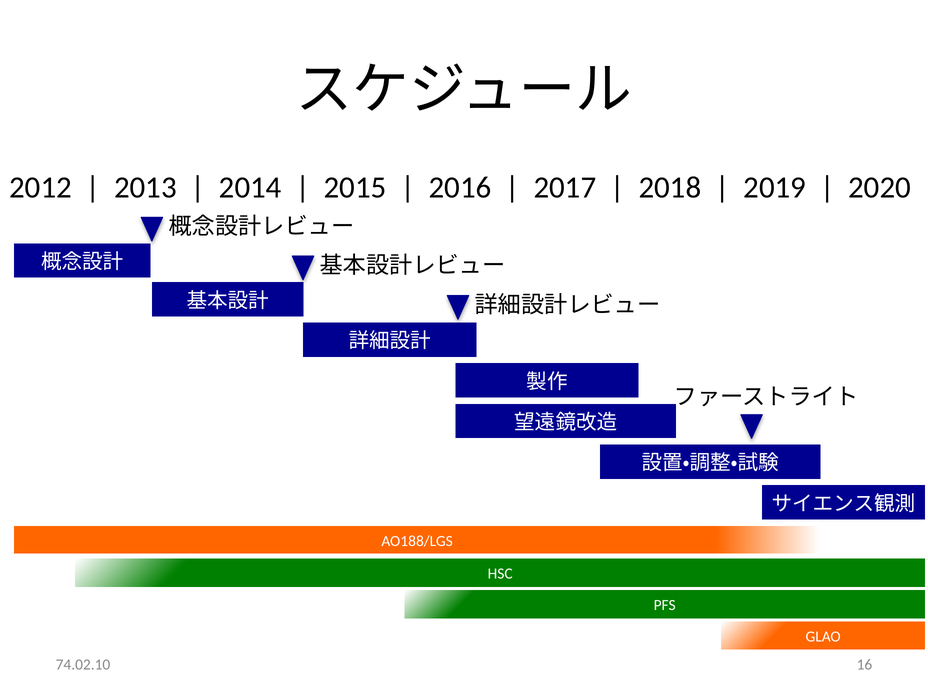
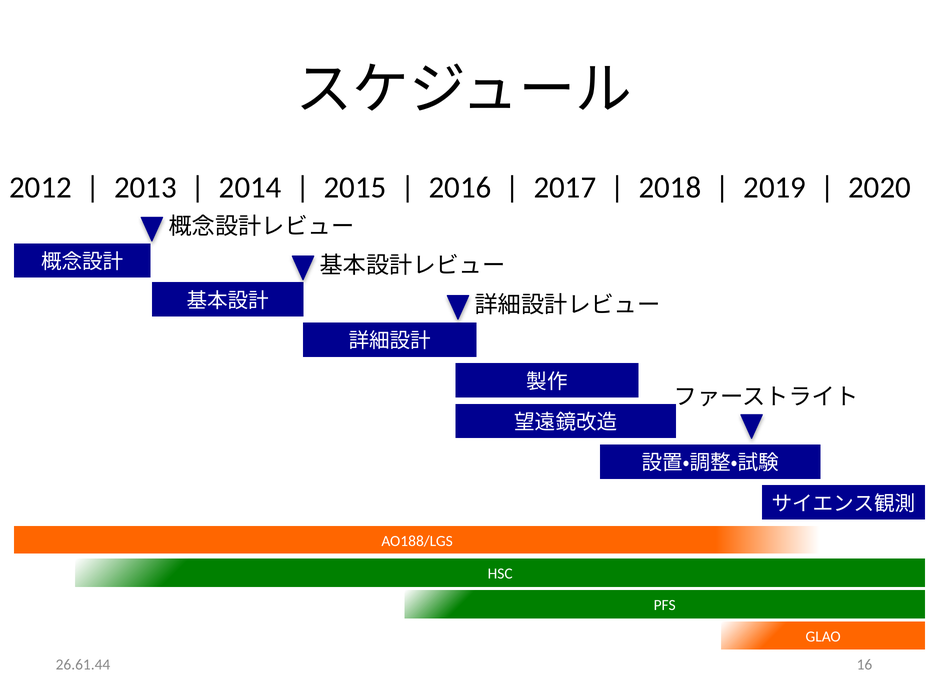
74.02.10: 74.02.10 -> 26.61.44 (83, 665)
